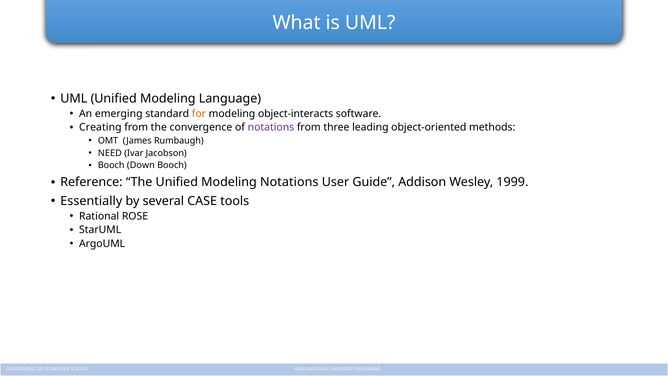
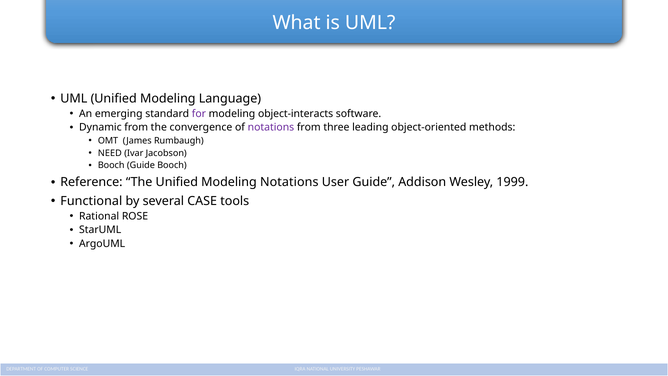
for colour: orange -> purple (199, 114)
Creating: Creating -> Dynamic (100, 127)
Booch Down: Down -> Guide (141, 165)
Essentially: Essentially -> Functional (91, 201)
